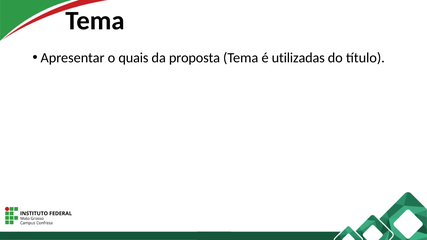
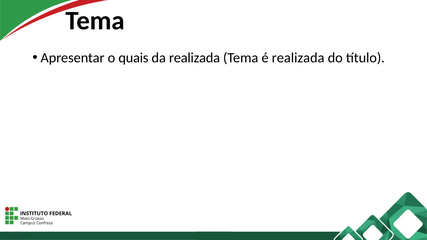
da proposta: proposta -> realizada (195, 58)
é utilizadas: utilizadas -> realizada (298, 58)
